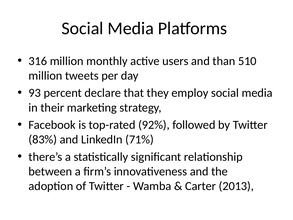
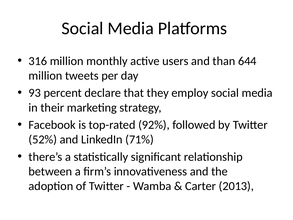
510: 510 -> 644 (247, 61)
83%: 83% -> 52% (43, 139)
